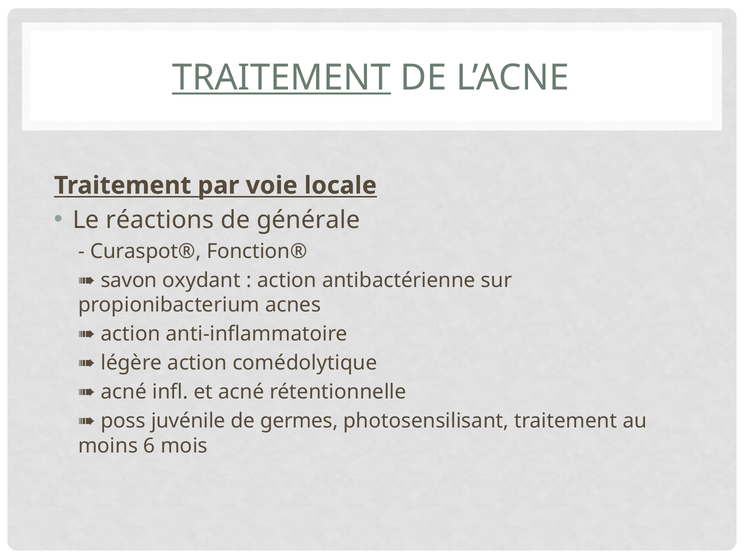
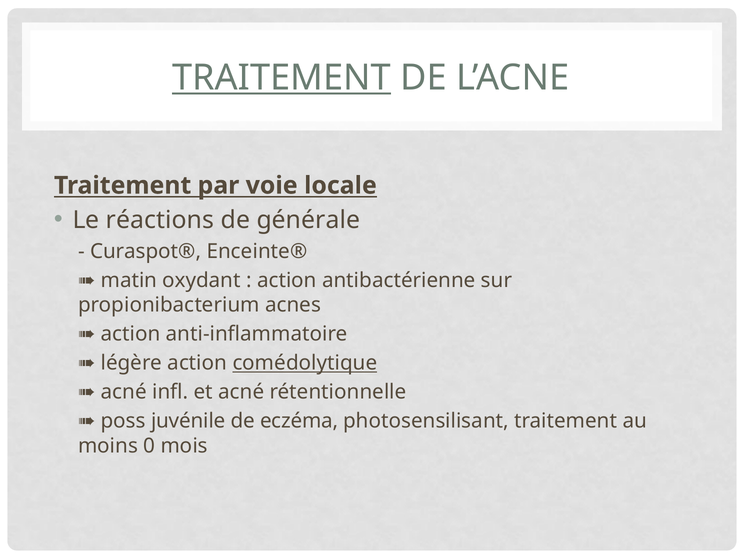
Fonction®: Fonction® -> Enceinte® (257, 251)
savon: savon -> matin (129, 280)
comédolytique underline: none -> present (305, 363)
germes: germes -> eczéma (299, 421)
6: 6 -> 0 (149, 446)
